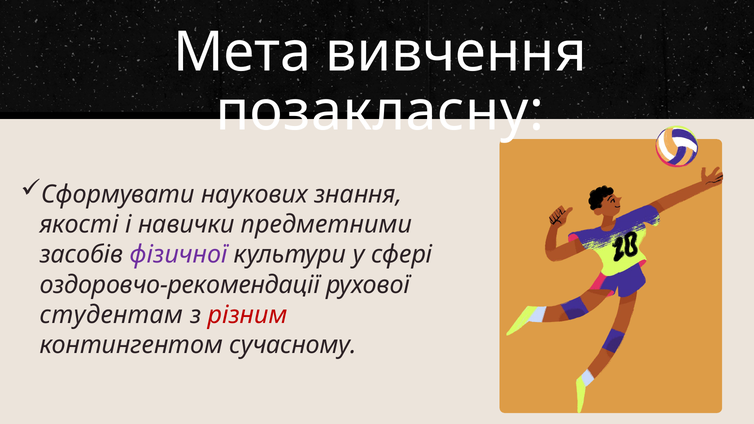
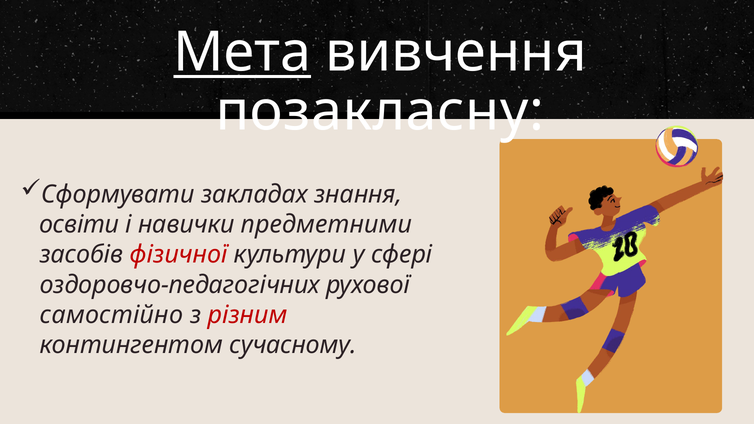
Мета underline: none -> present (242, 53)
наукових: наукових -> закладах (254, 194)
якості: якості -> освіти (79, 224)
фізичної colour: purple -> red (179, 255)
оздоровчо-рекомендації: оздоровчо-рекомендації -> оздоровчо-педагогічних (180, 285)
студентам: студентам -> самостійно (111, 315)
